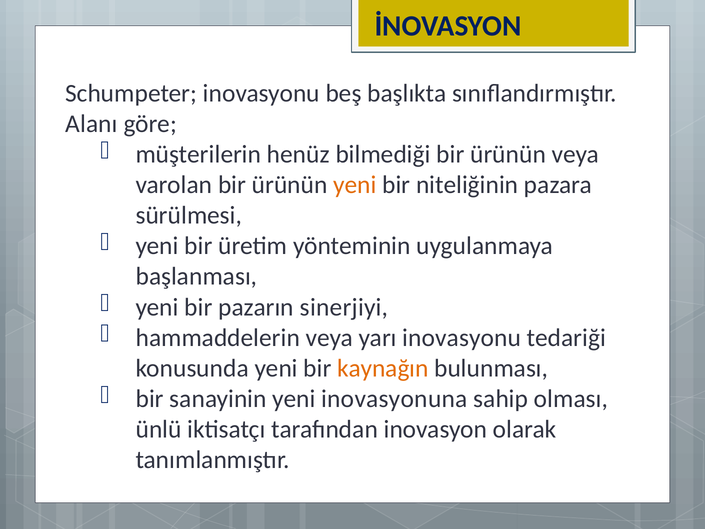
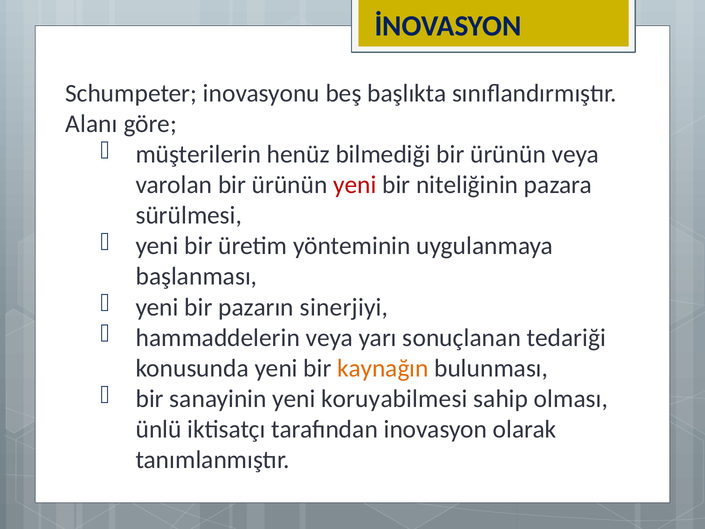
yeni colour: orange -> red (355, 185)
yarı inovasyonu: inovasyonu -> sonuçlanan (462, 337)
inovasyonuna: inovasyonuna -> koruyabilmesi (394, 399)
